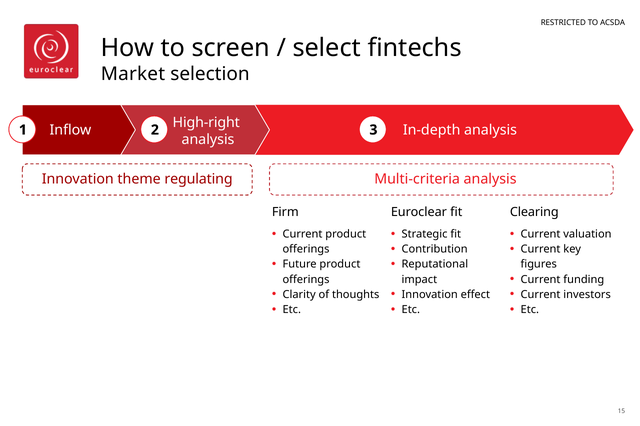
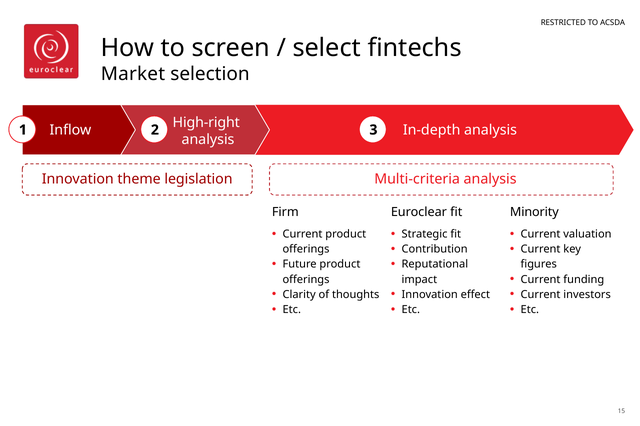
regulating: regulating -> legislation (198, 179)
Clearing: Clearing -> Minority (534, 212)
